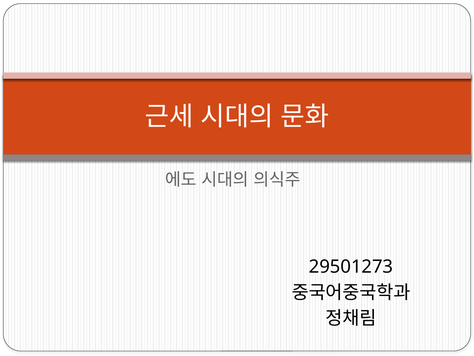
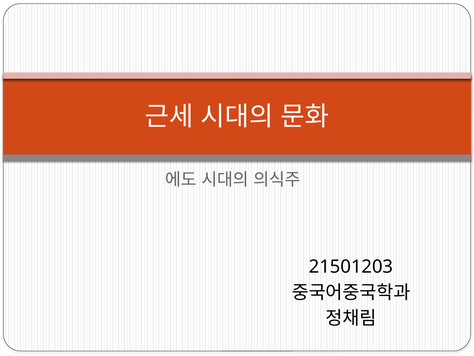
29501273: 29501273 -> 21501203 (351, 266)
